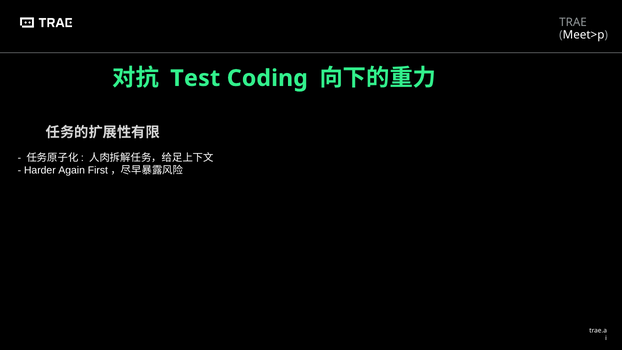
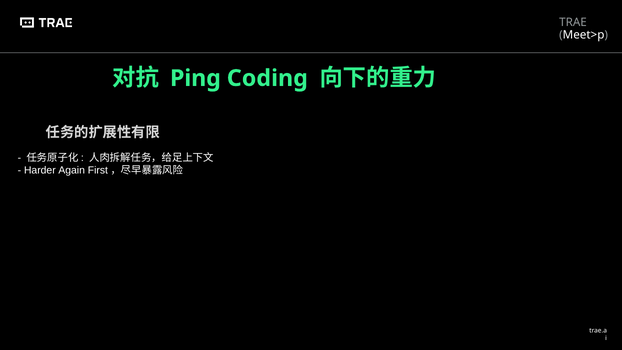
Test: Test -> Ping (195, 78)
